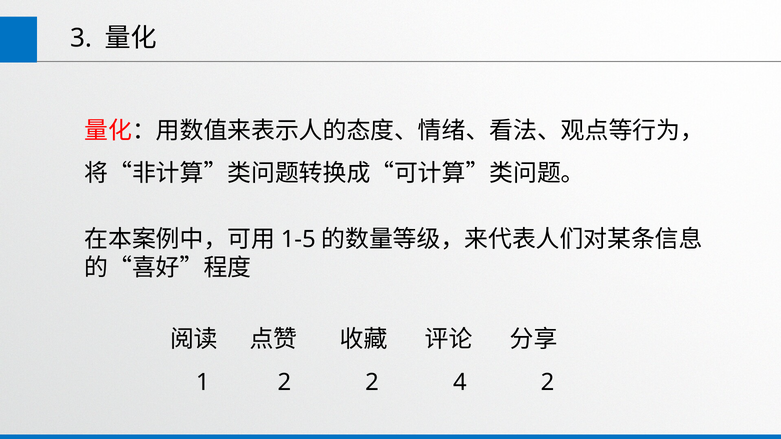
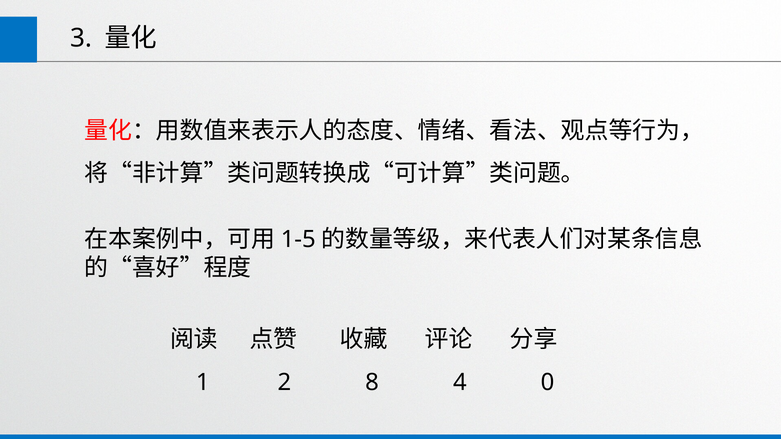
2 2: 2 -> 8 (372, 383)
4 2: 2 -> 0 (548, 383)
